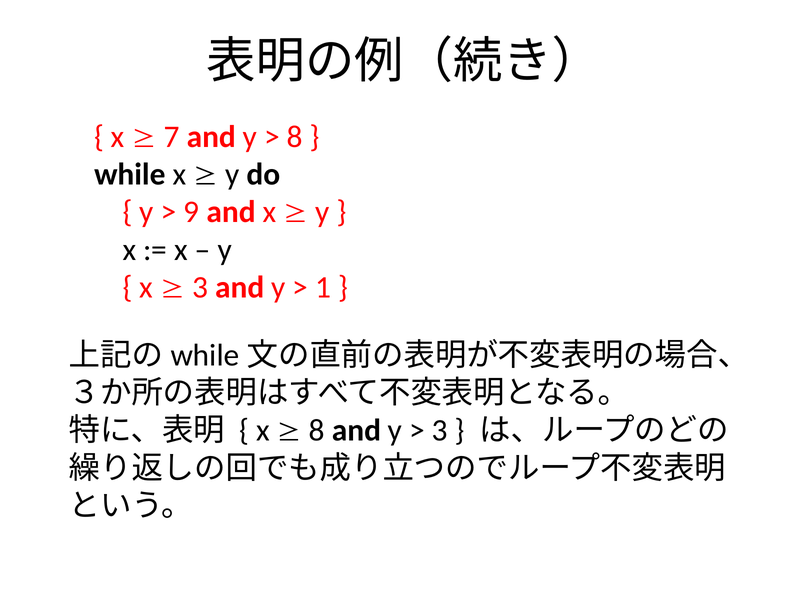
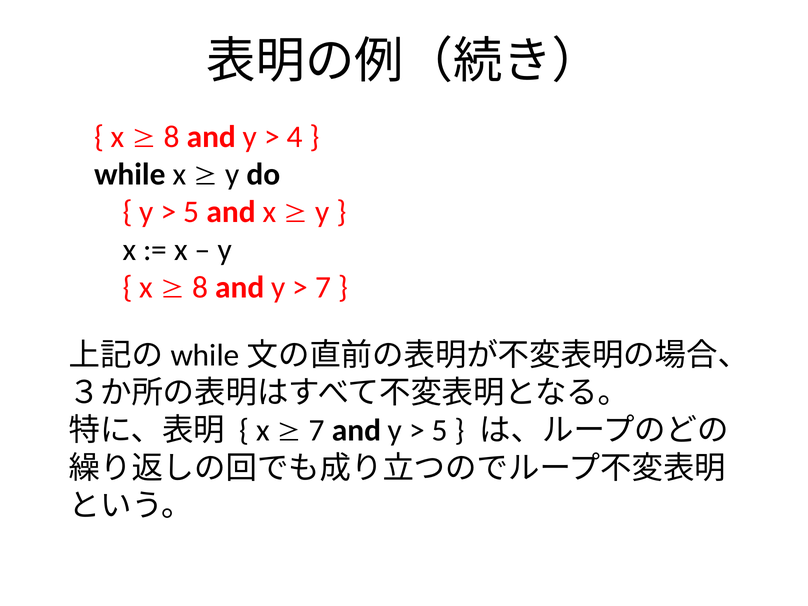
7: 7 -> 8 (172, 137)
8: 8 -> 4 (295, 137)
9: 9 -> 5 (191, 212)
3: 3 -> 8 (200, 288)
1: 1 -> 7 (323, 288)
8: 8 -> 7 (317, 431)
3: 3 -> 5 (440, 431)
